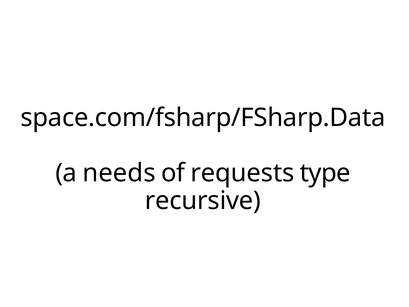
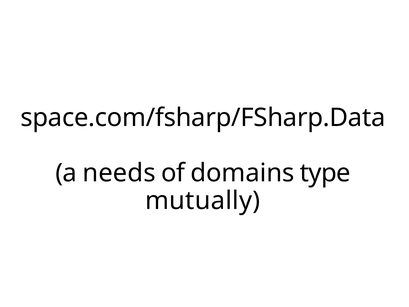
requests: requests -> domains (242, 173)
recursive: recursive -> mutually (203, 201)
